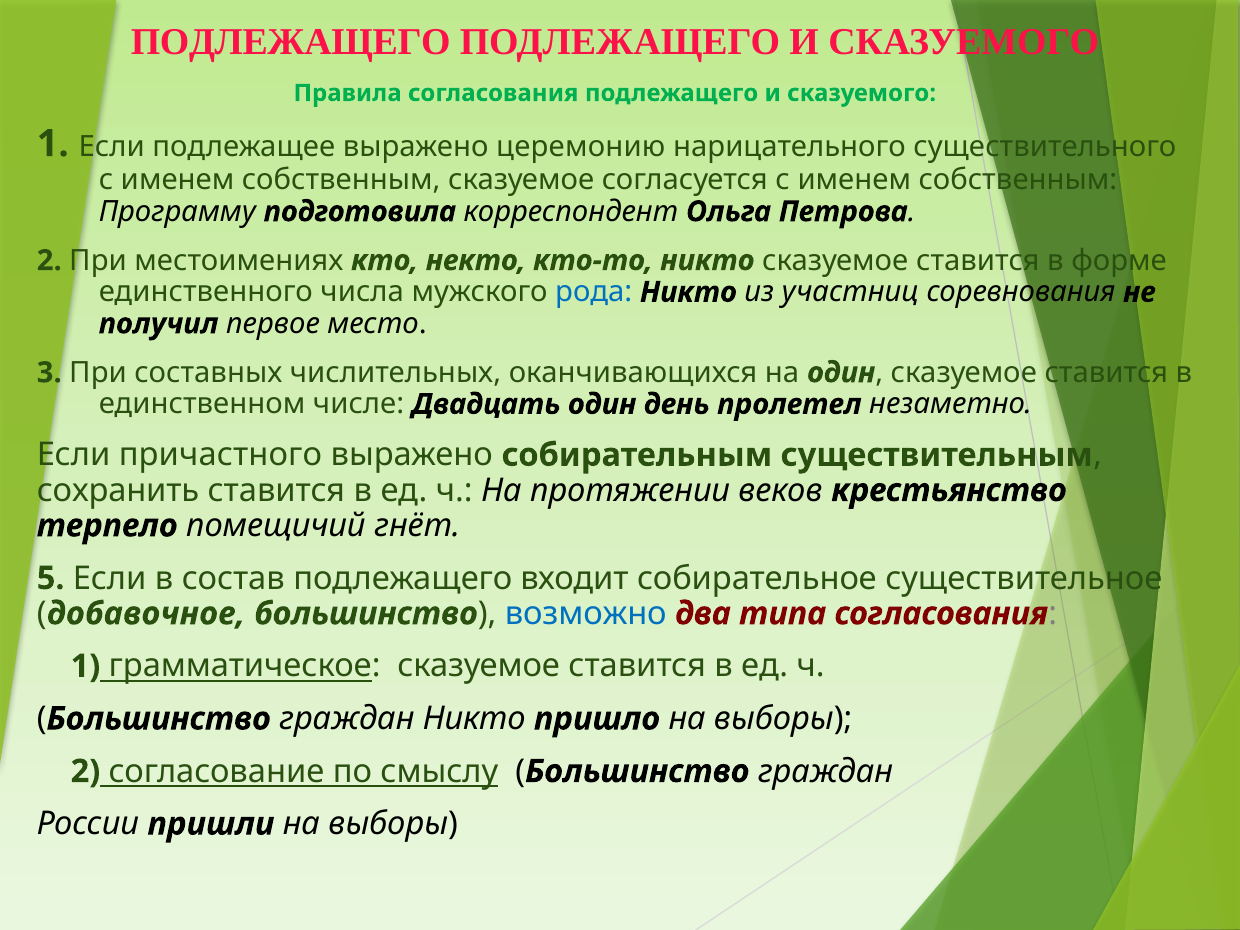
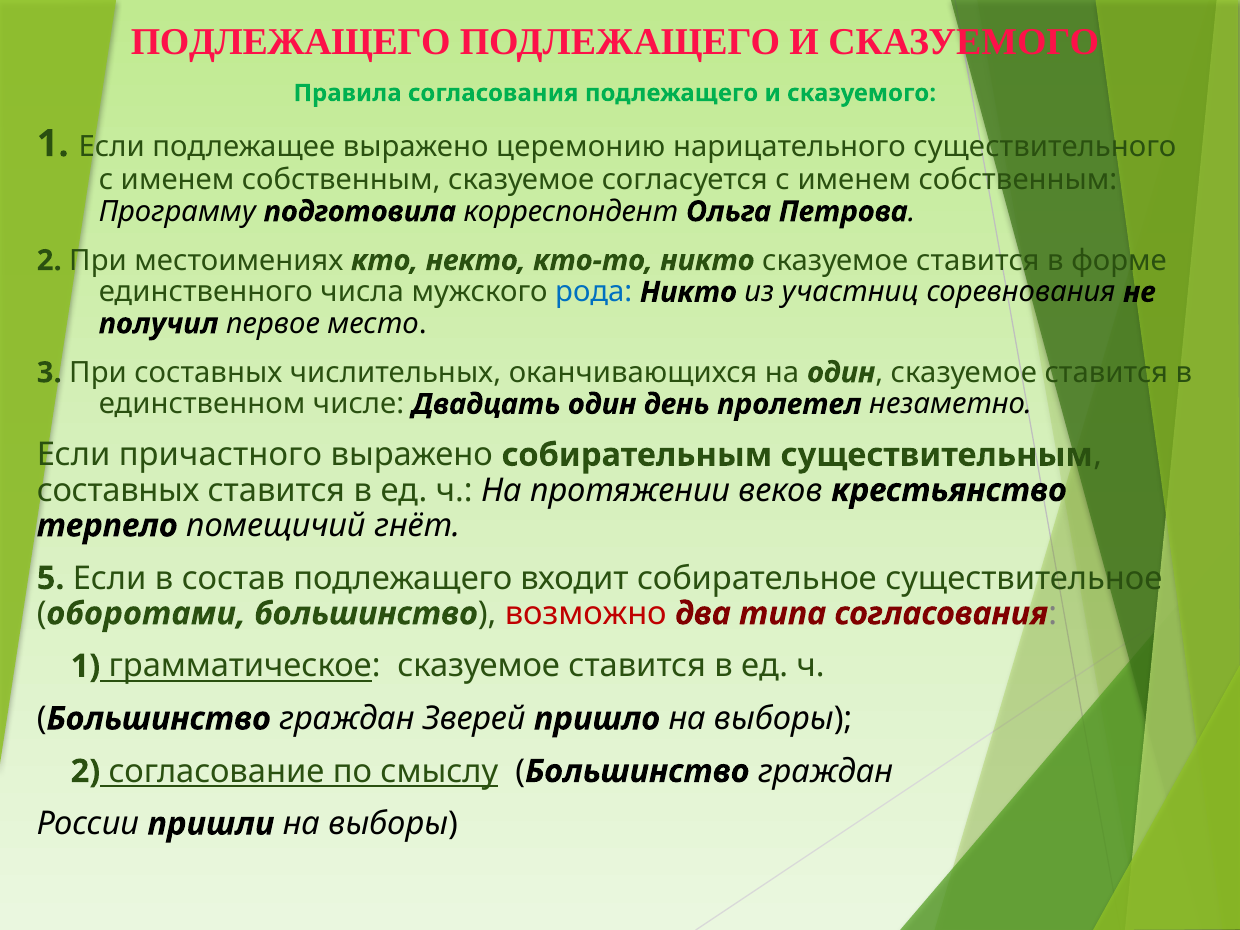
сохранить: сохранить -> составных (118, 490)
добавочное: добавочное -> оборотами (146, 614)
возможно colour: blue -> red (586, 614)
граждан Никто: Никто -> Зверей (474, 719)
